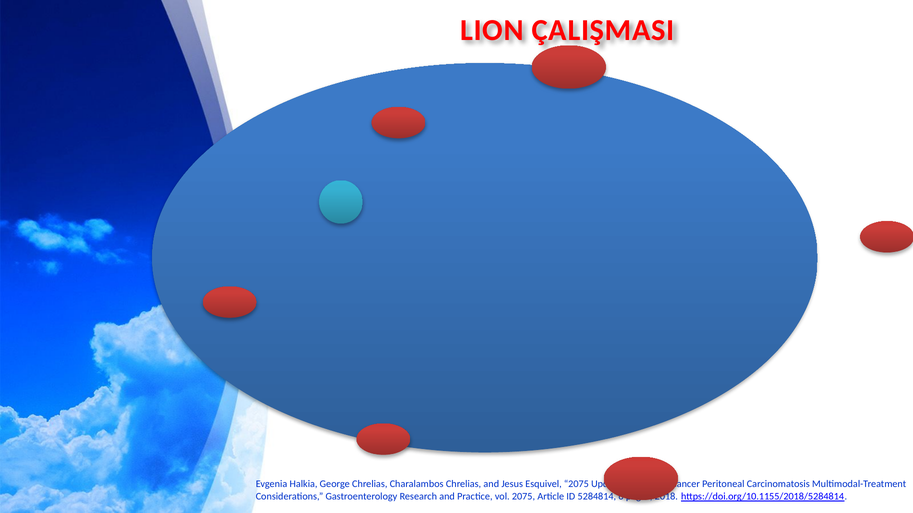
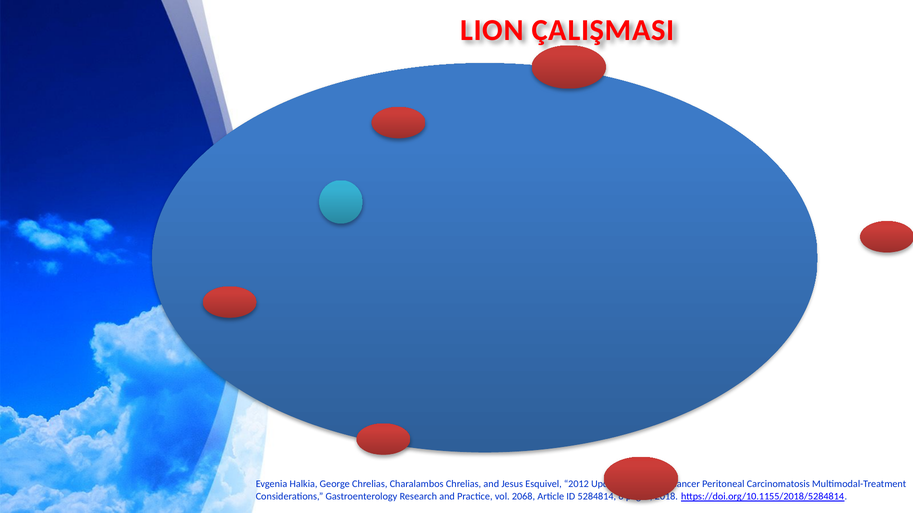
Esquivel 2075: 2075 -> 2012 (576, 485)
vol 2075: 2075 -> 2068 (523, 497)
